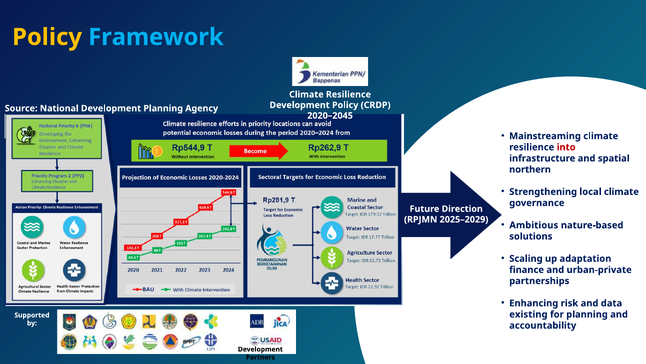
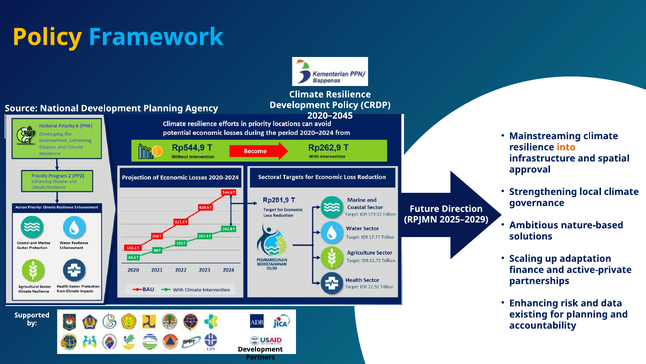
into colour: red -> orange (566, 147)
northern: northern -> approval (530, 169)
urban-private: urban-private -> active-private (599, 269)
